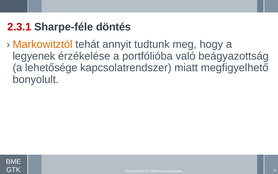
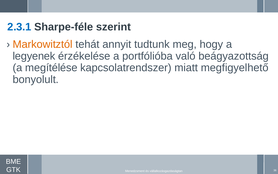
2.3.1 colour: red -> blue (19, 27)
döntés: döntés -> szerint (113, 27)
lehetősége: lehetősége -> megítélése (51, 68)
